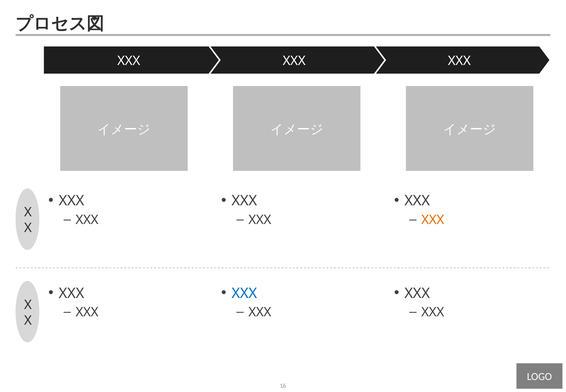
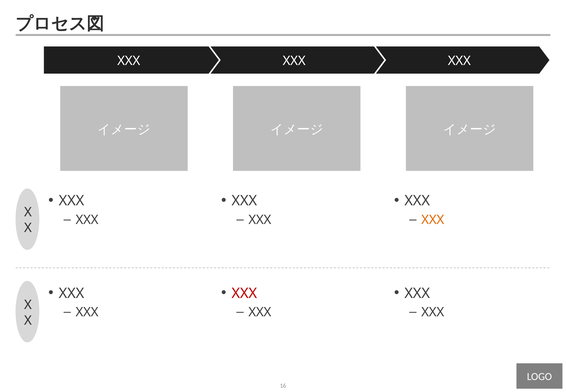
XXX colour: blue -> red (244, 293)
